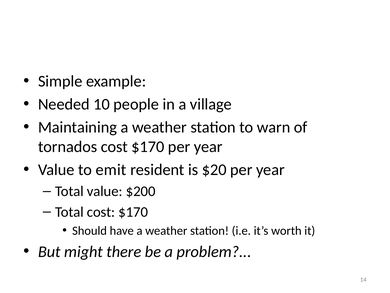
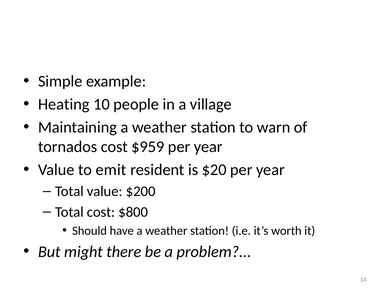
Needed: Needed -> Heating (64, 104)
tornados cost $170: $170 -> $959 (148, 147)
Total cost $170: $170 -> $800 (133, 212)
